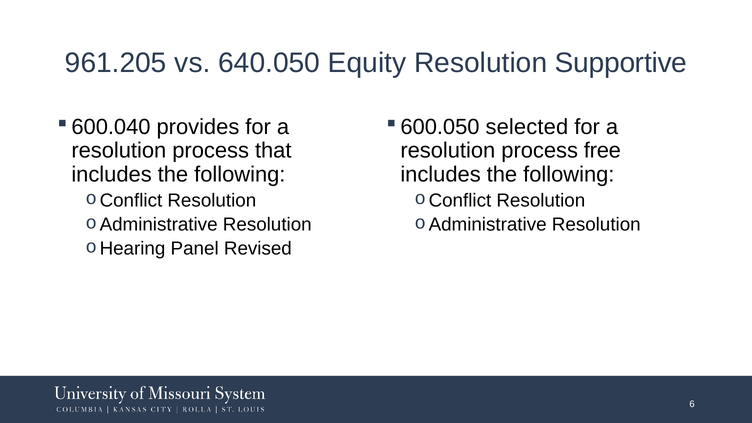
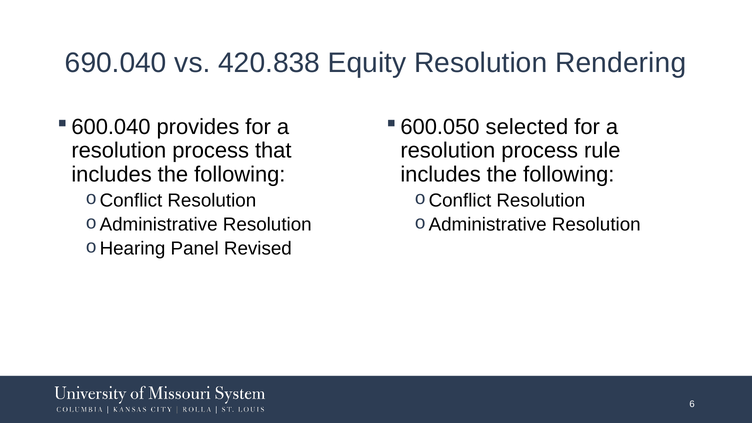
961.205: 961.205 -> 690.040 (116, 63)
640.050: 640.050 -> 420.838 (269, 63)
Supportive: Supportive -> Rendering (621, 63)
free: free -> rule (602, 151)
